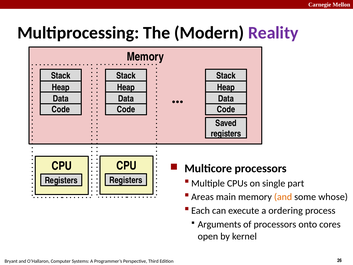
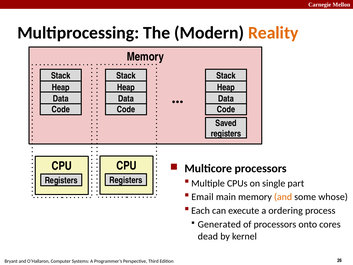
Reality colour: purple -> orange (273, 33)
Areas: Areas -> Email (202, 197)
Arguments: Arguments -> Generated (219, 224)
open: open -> dead (208, 236)
